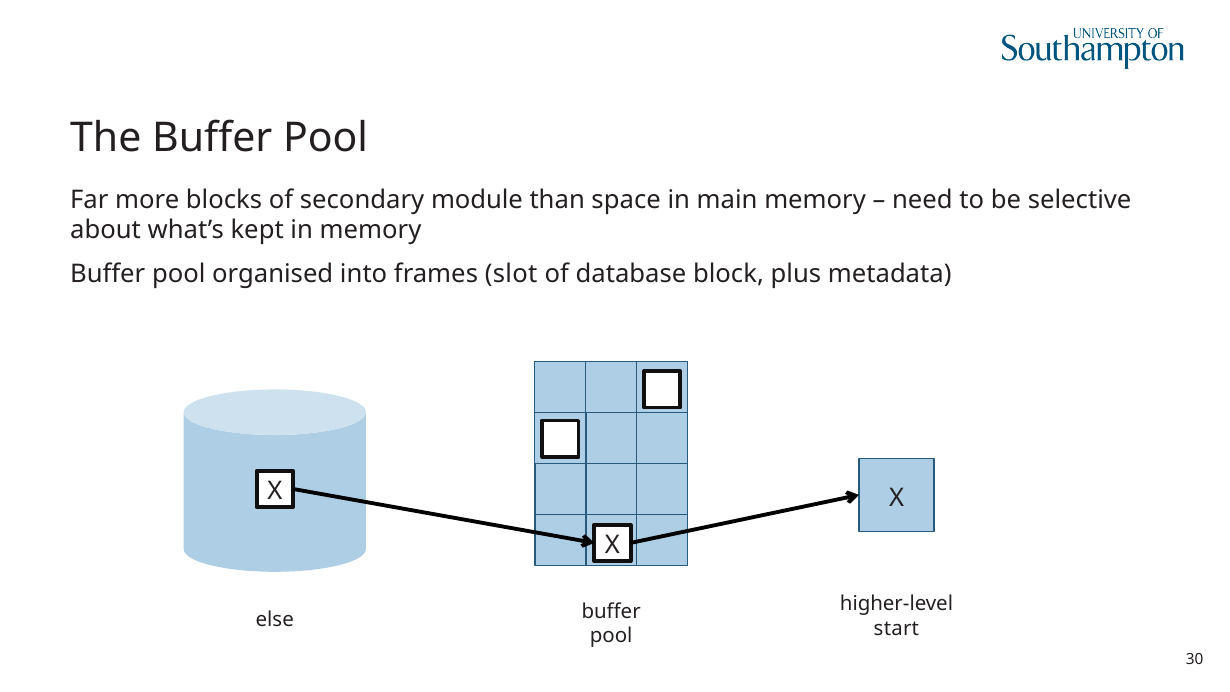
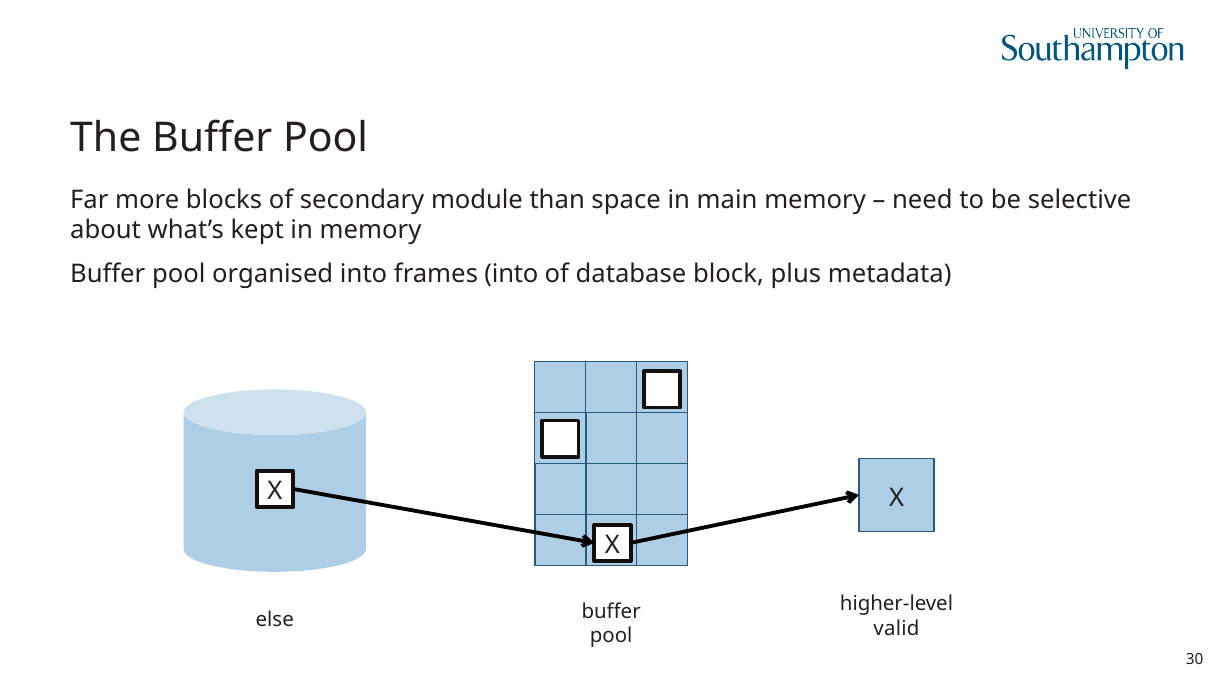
frames slot: slot -> into (511, 274)
start: start -> valid (896, 628)
